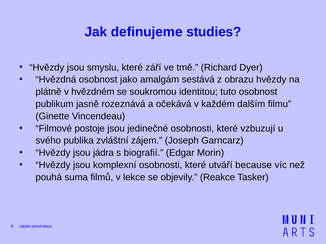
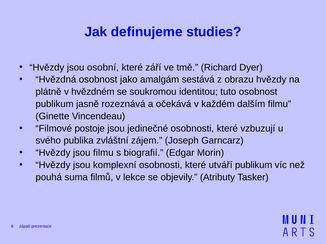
smyslu: smyslu -> osobní (103, 68)
jsou jádra: jádra -> filmu (103, 153)
utváří because: because -> publikum (254, 165)
Reakce: Reakce -> Atributy (218, 178)
